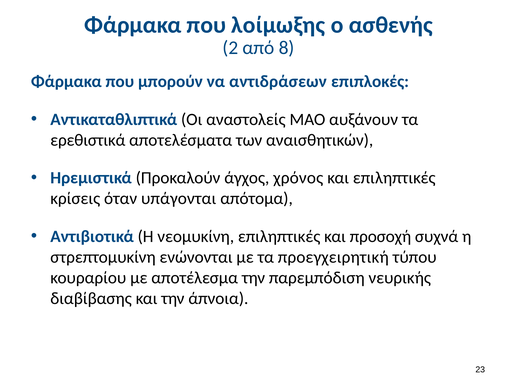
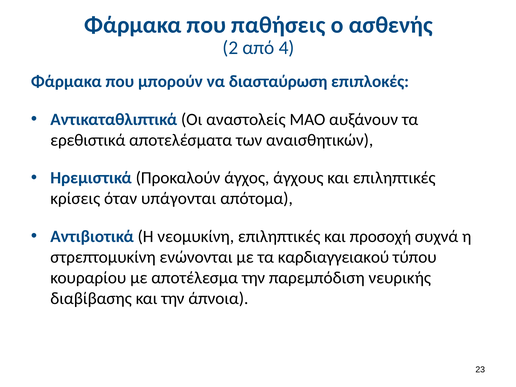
λοίμωξης: λοίμωξης -> παθήσεις (278, 25)
8: 8 -> 4 (287, 48)
αντιδράσεων: αντιδράσεων -> διασταύρωση (278, 82)
χρόνος: χρόνος -> άγχους (298, 178)
προεγχειρητική: προεγχειρητική -> καρδιαγγειακού (333, 257)
